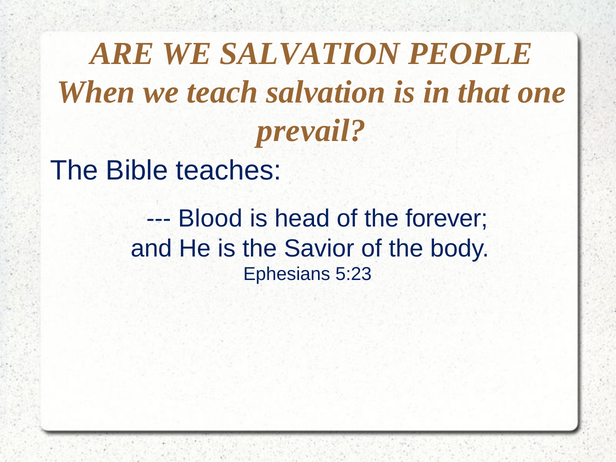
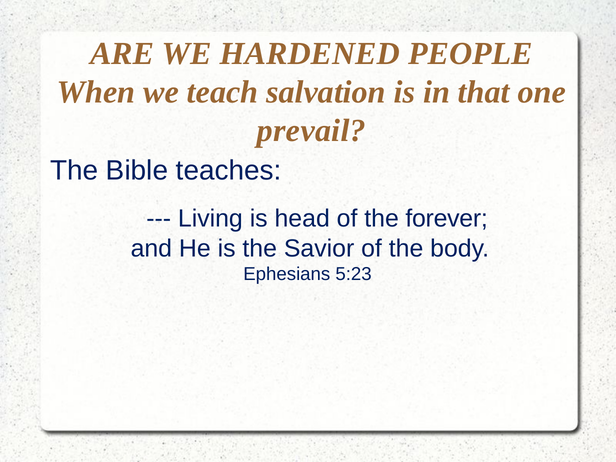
WE SALVATION: SALVATION -> HARDENED (310, 54)
Blood: Blood -> Living (210, 219)
